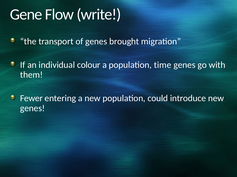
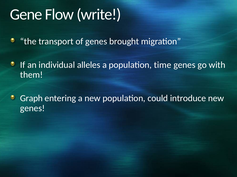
colour: colour -> alleles (89, 65)
Fewer: Fewer -> Graph (31, 99)
